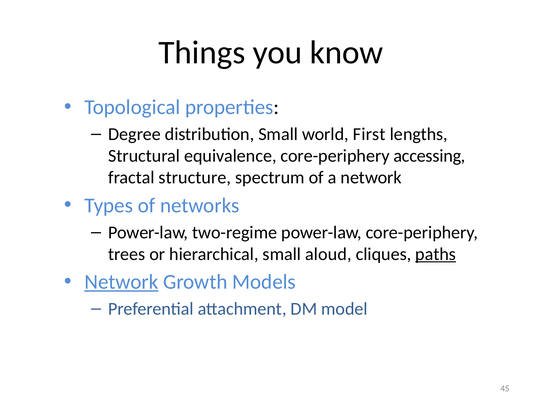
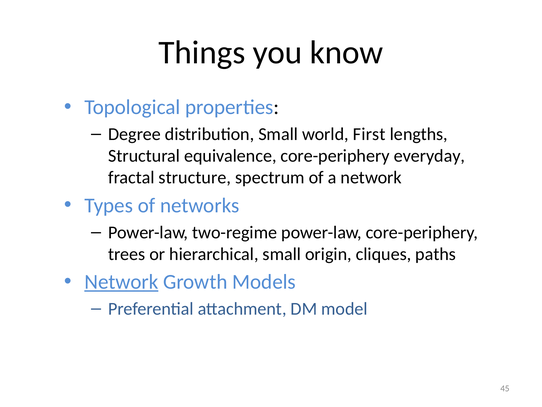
accessing: accessing -> everyday (429, 156)
aloud: aloud -> origin (328, 254)
paths underline: present -> none (436, 254)
